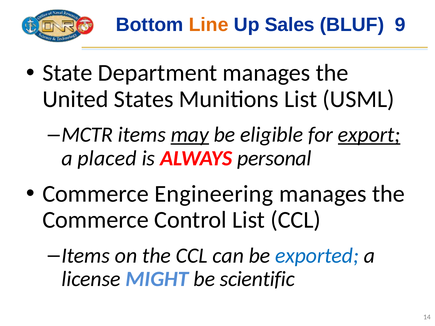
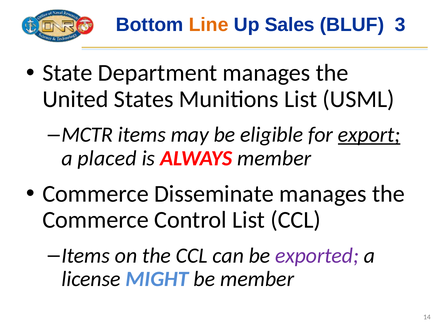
9: 9 -> 3 (400, 25)
may underline: present -> none (190, 135)
ALWAYS personal: personal -> member (274, 158)
Engineering: Engineering -> Disseminate (214, 194)
exported colour: blue -> purple (317, 256)
be scientific: scientific -> member (257, 279)
